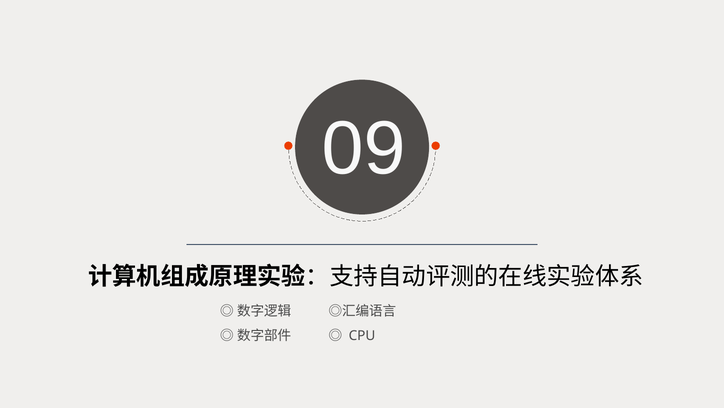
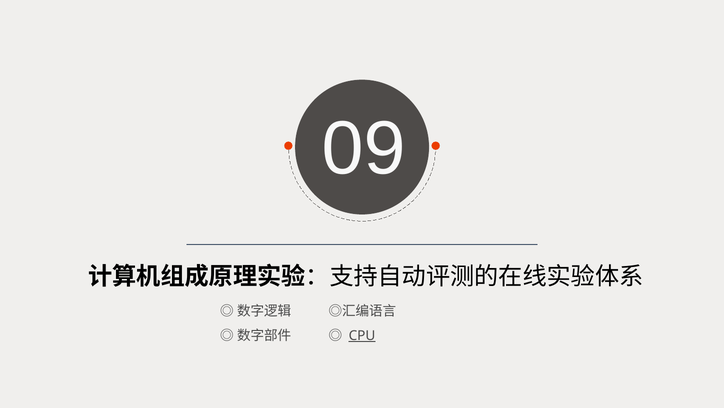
CPU underline: none -> present (362, 335)
